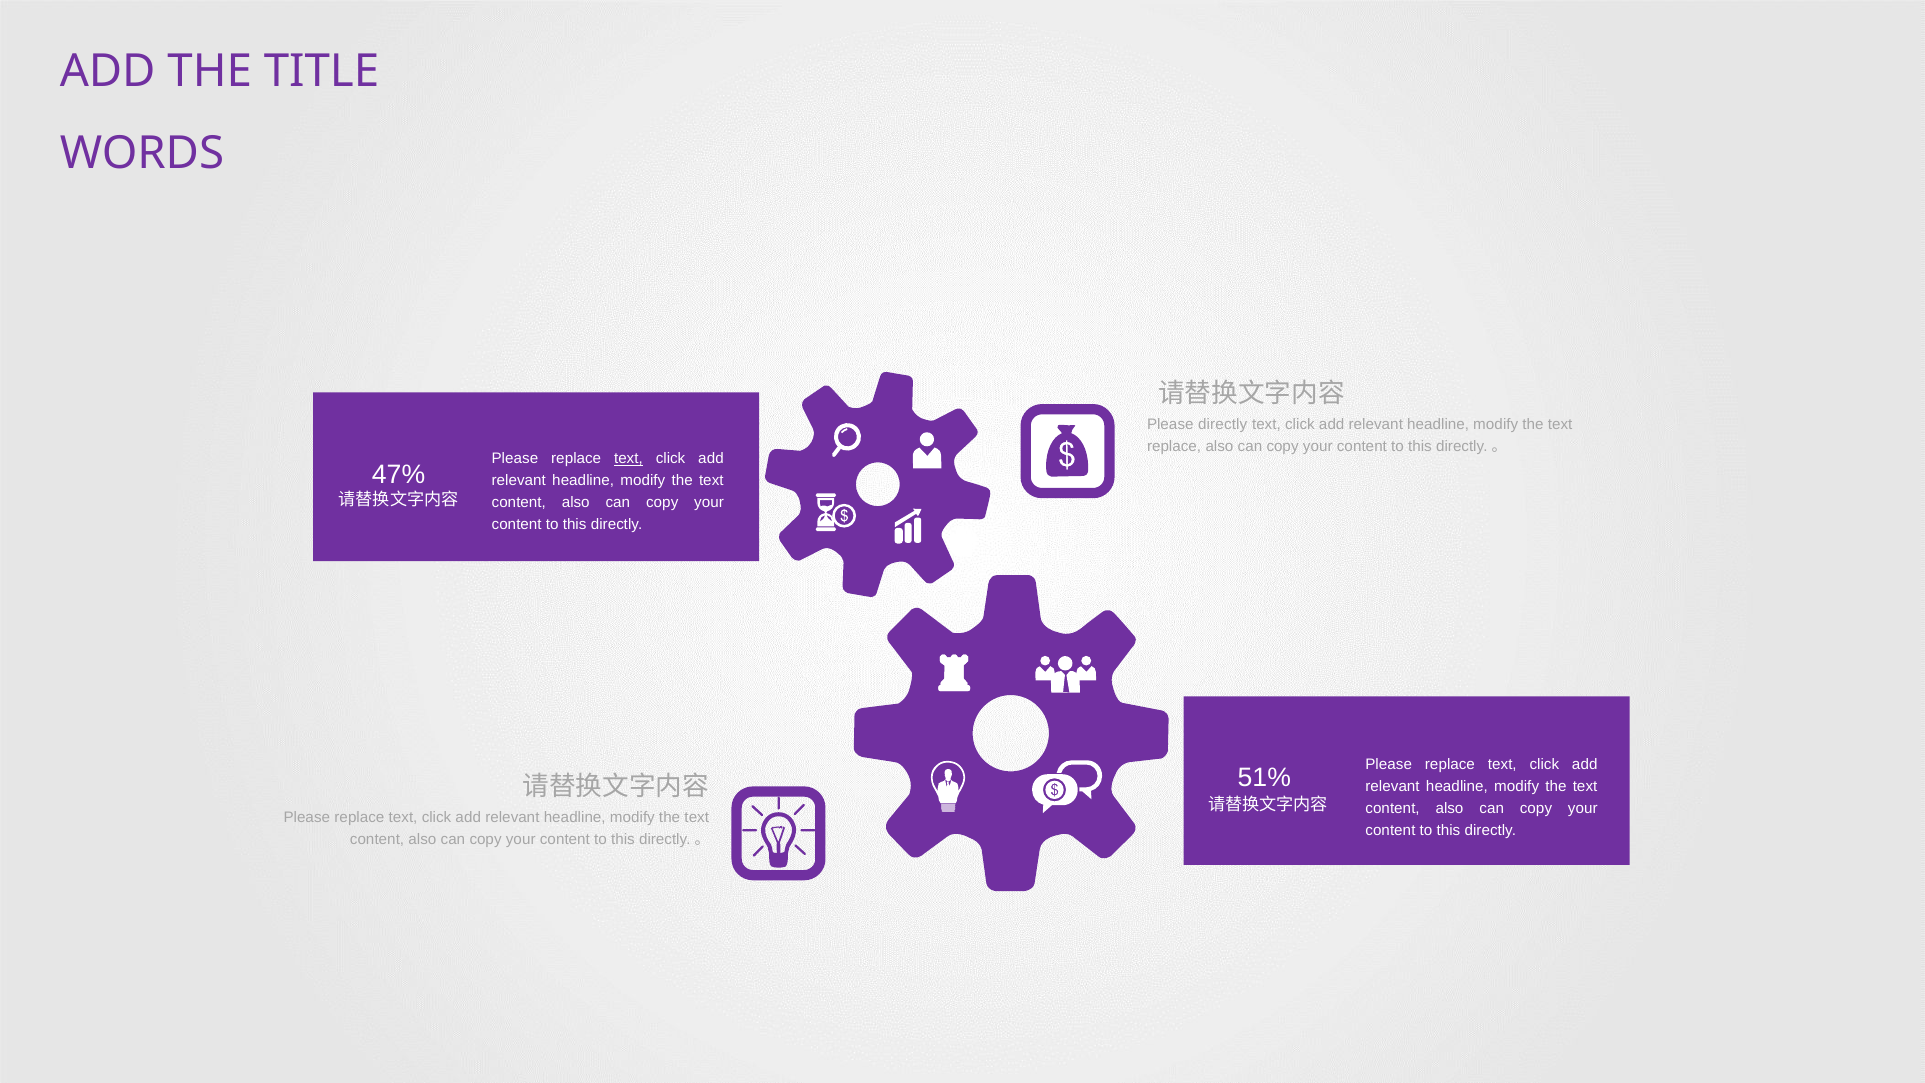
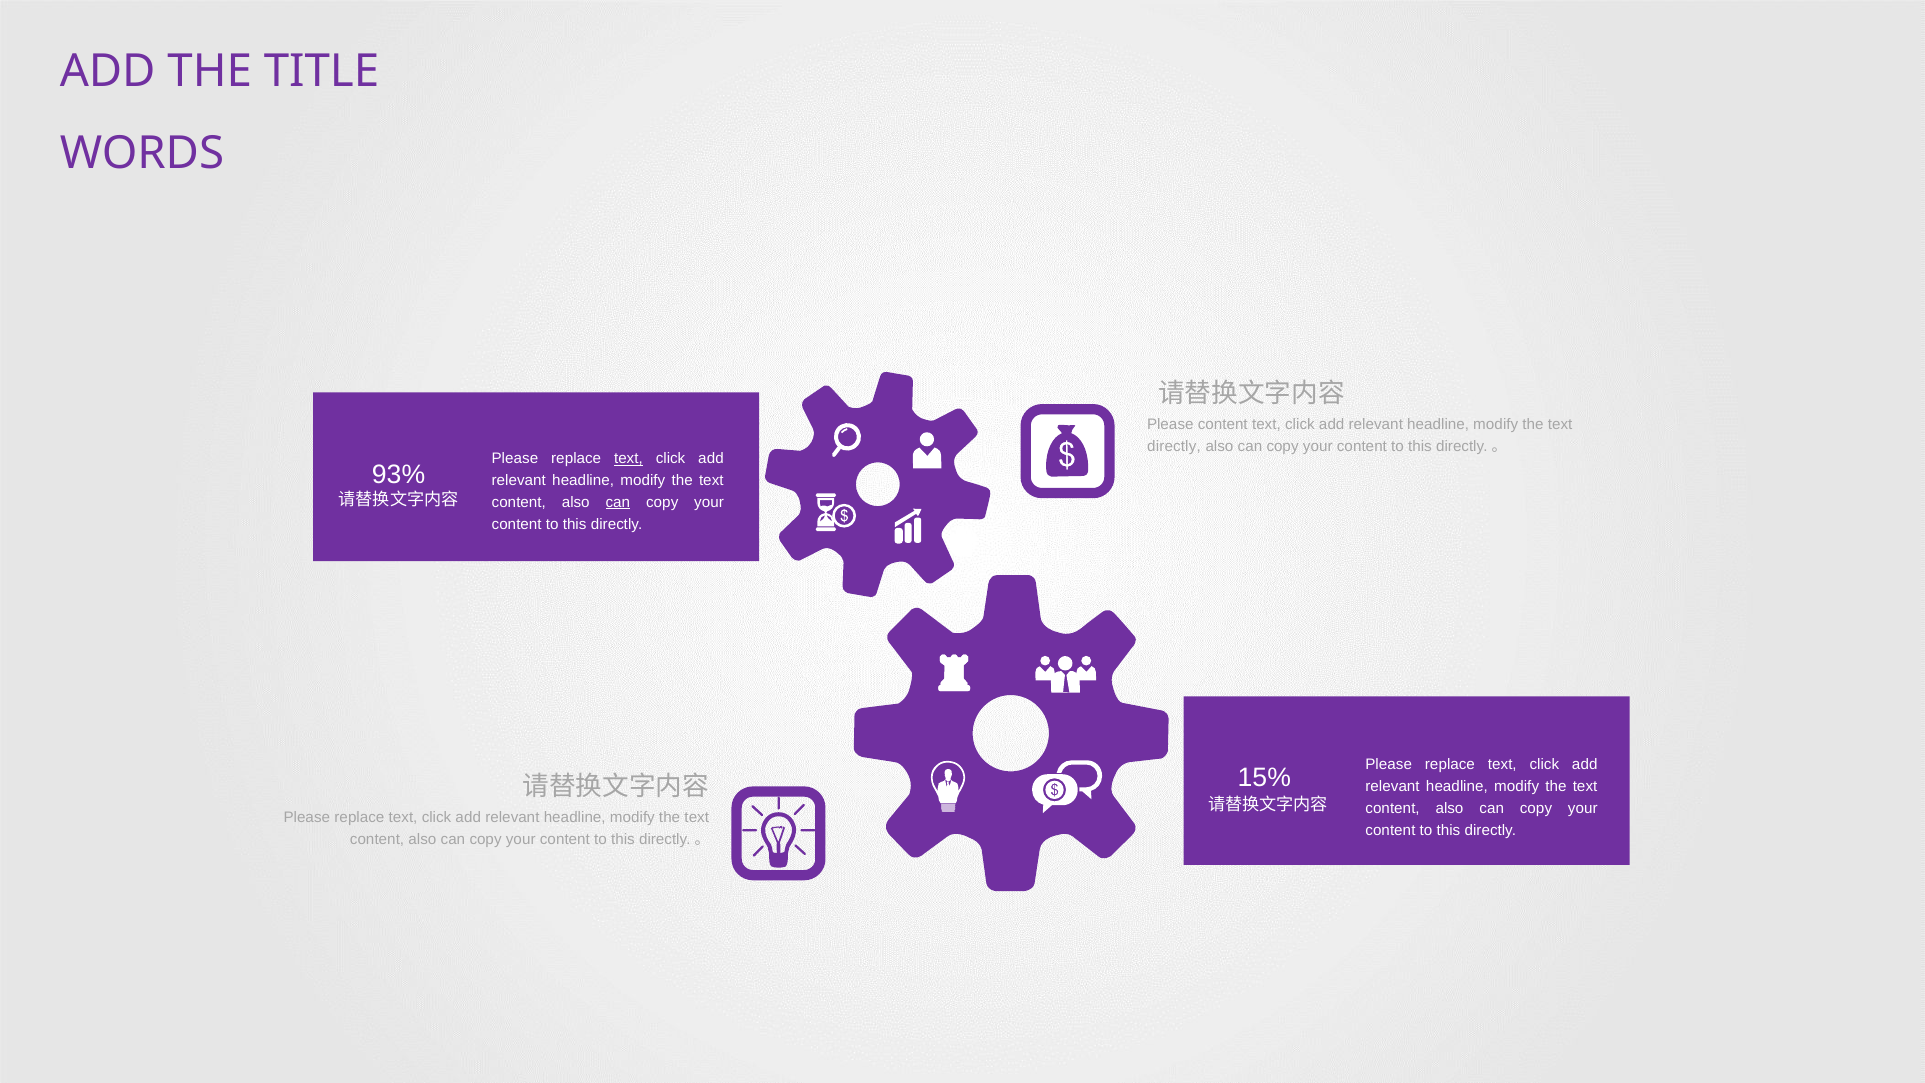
Please directly: directly -> content (1223, 425)
replace: replace -> directly (1174, 446)
47%: 47% -> 93% (399, 475)
can underline: none -> present (618, 502)
51%: 51% -> 15% (1264, 778)
